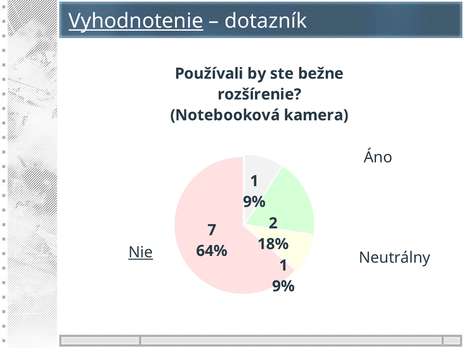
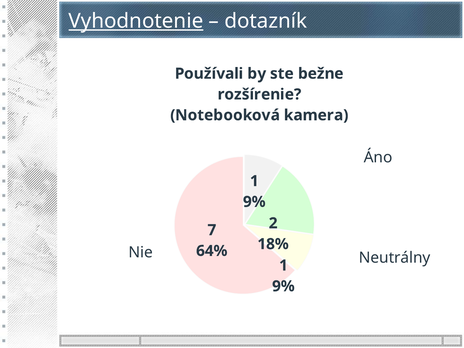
Nie underline: present -> none (141, 252)
